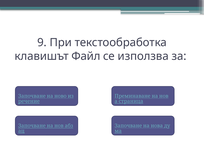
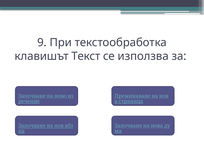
Файл: Файл -> Текст (86, 56)
